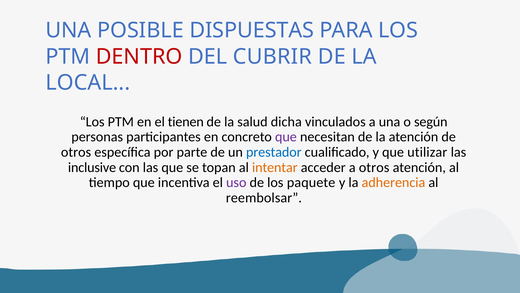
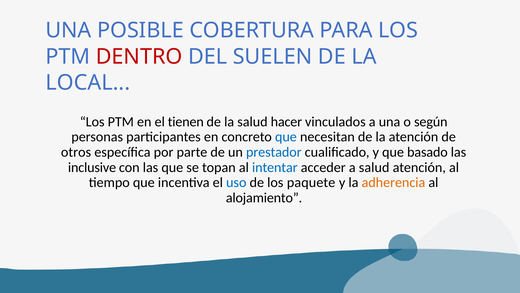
DISPUESTAS: DISPUESTAS -> COBERTURA (252, 30)
CUBRIR: CUBRIR -> SUELEN (273, 56)
dicha: dicha -> hacer (286, 122)
que colour: purple -> blue (286, 137)
utilizar: utilizar -> basado (427, 152)
intentar colour: orange -> blue (275, 167)
a otros: otros -> salud (374, 167)
uso colour: purple -> blue (236, 182)
reembolsar: reembolsar -> alojamiento (264, 198)
